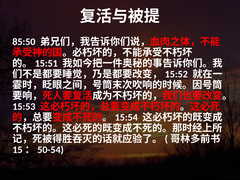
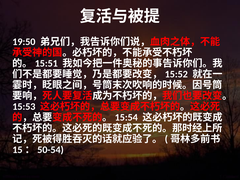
85:50: 85:50 -> 19:50 (24, 42)
